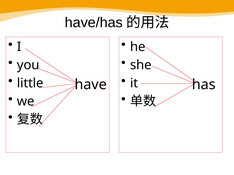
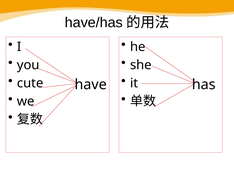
little: little -> cute (30, 83)
